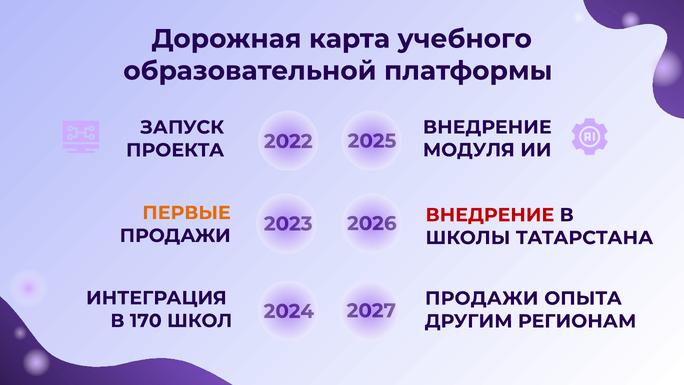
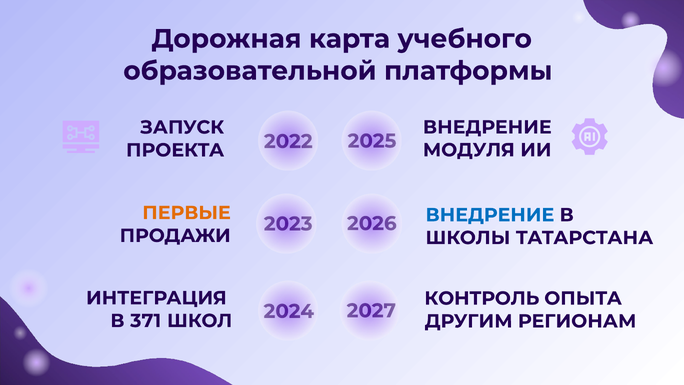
ВНЕДРЕНИЕ colour: red -> blue (490, 215)
ПРОДАЖИ: ПРОДАЖИ -> КОНТРОЛЬ (482, 298)
170: 170 -> 371 (146, 321)
